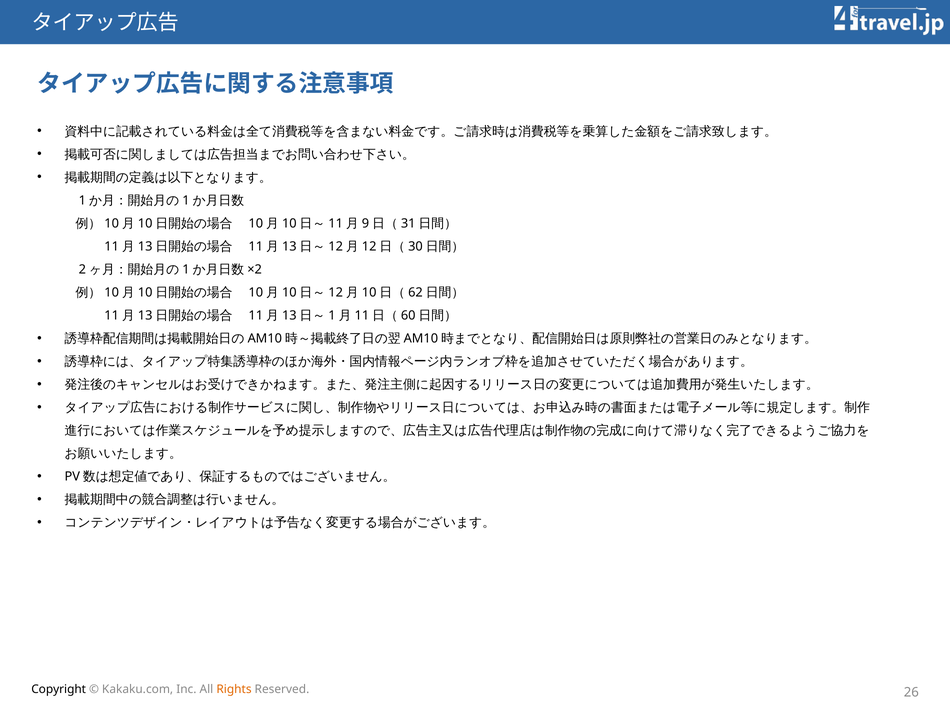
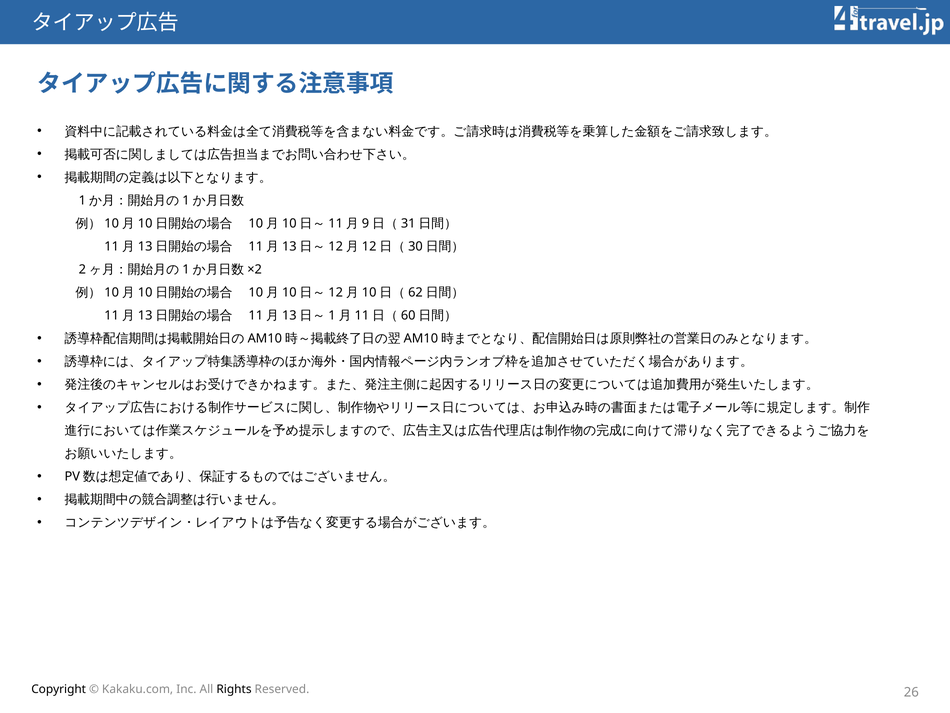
Rights colour: orange -> black (234, 689)
